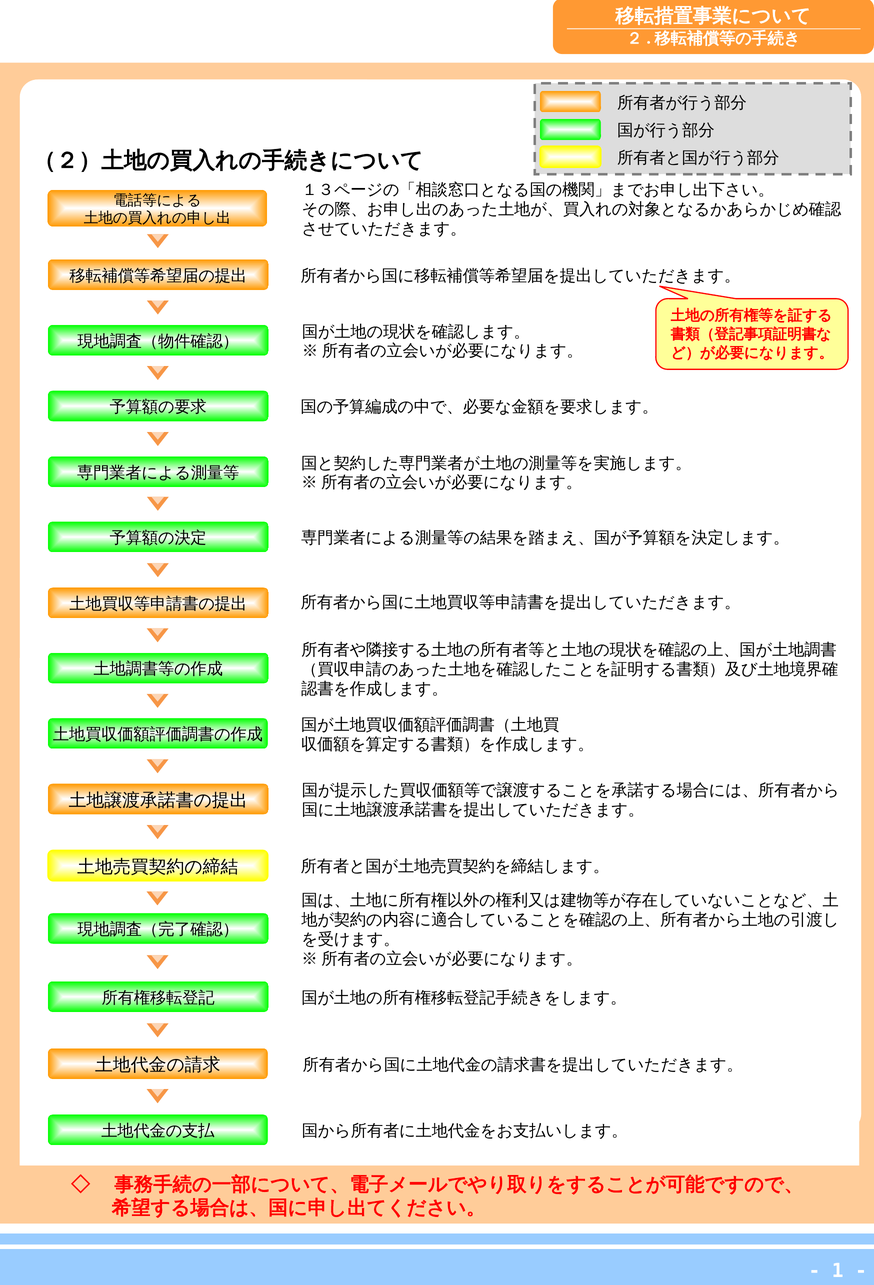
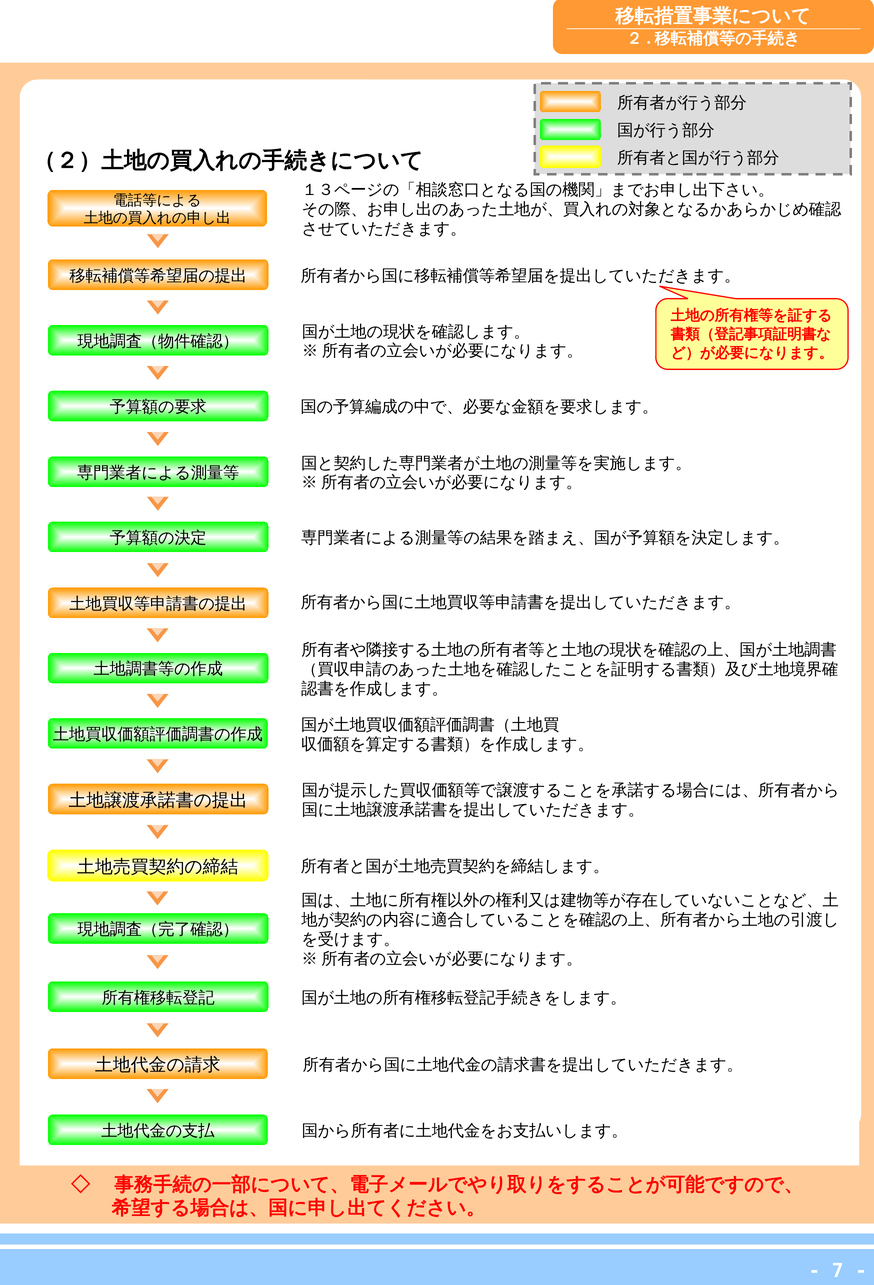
1: 1 -> 7 (838, 1271)
